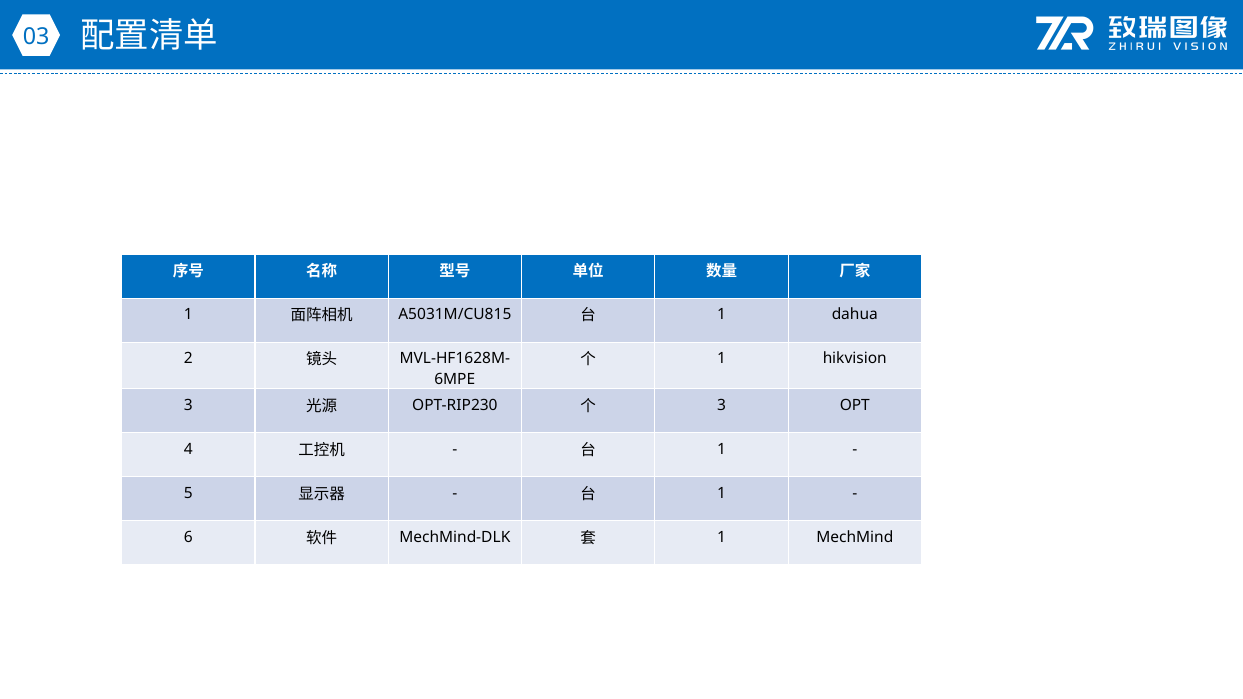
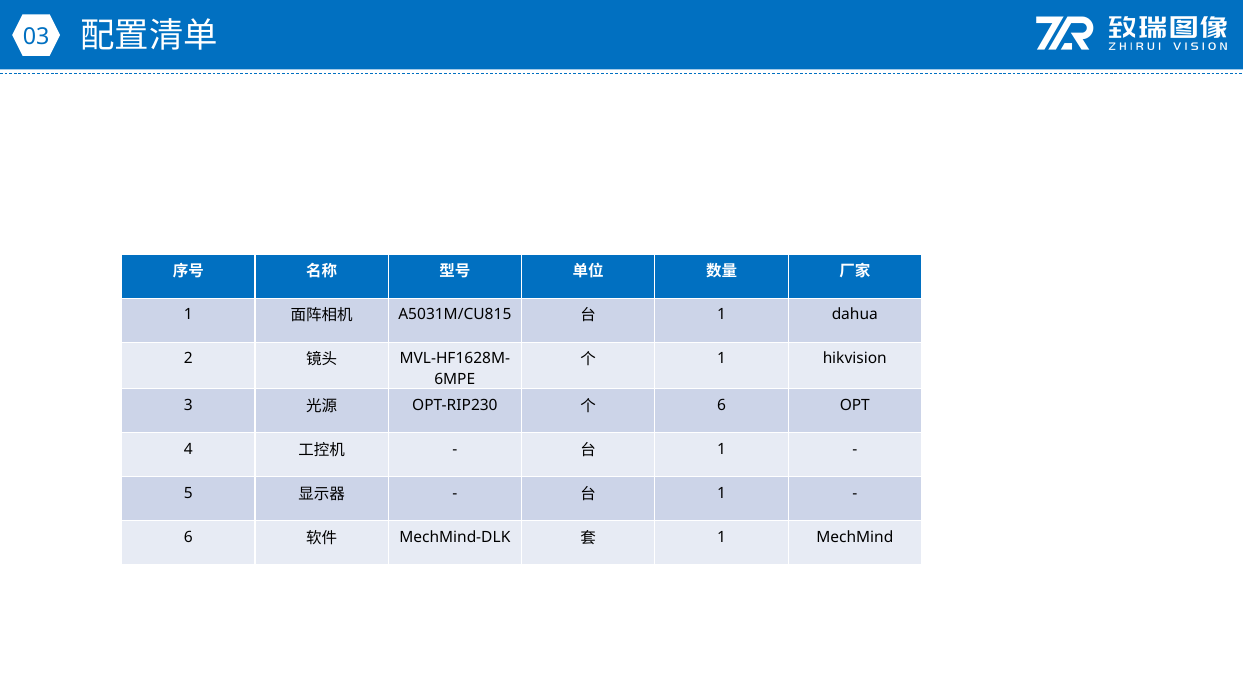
3: 3 -> 6 (722, 405)
